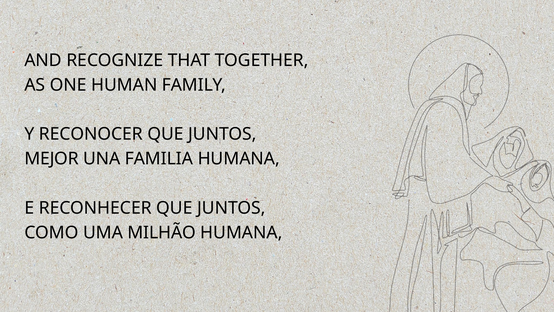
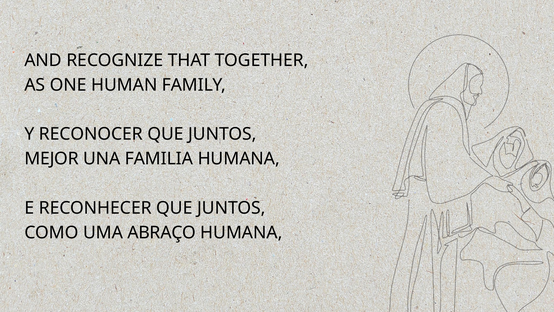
MILHÃO: MILHÃO -> ABRAÇO (162, 232)
